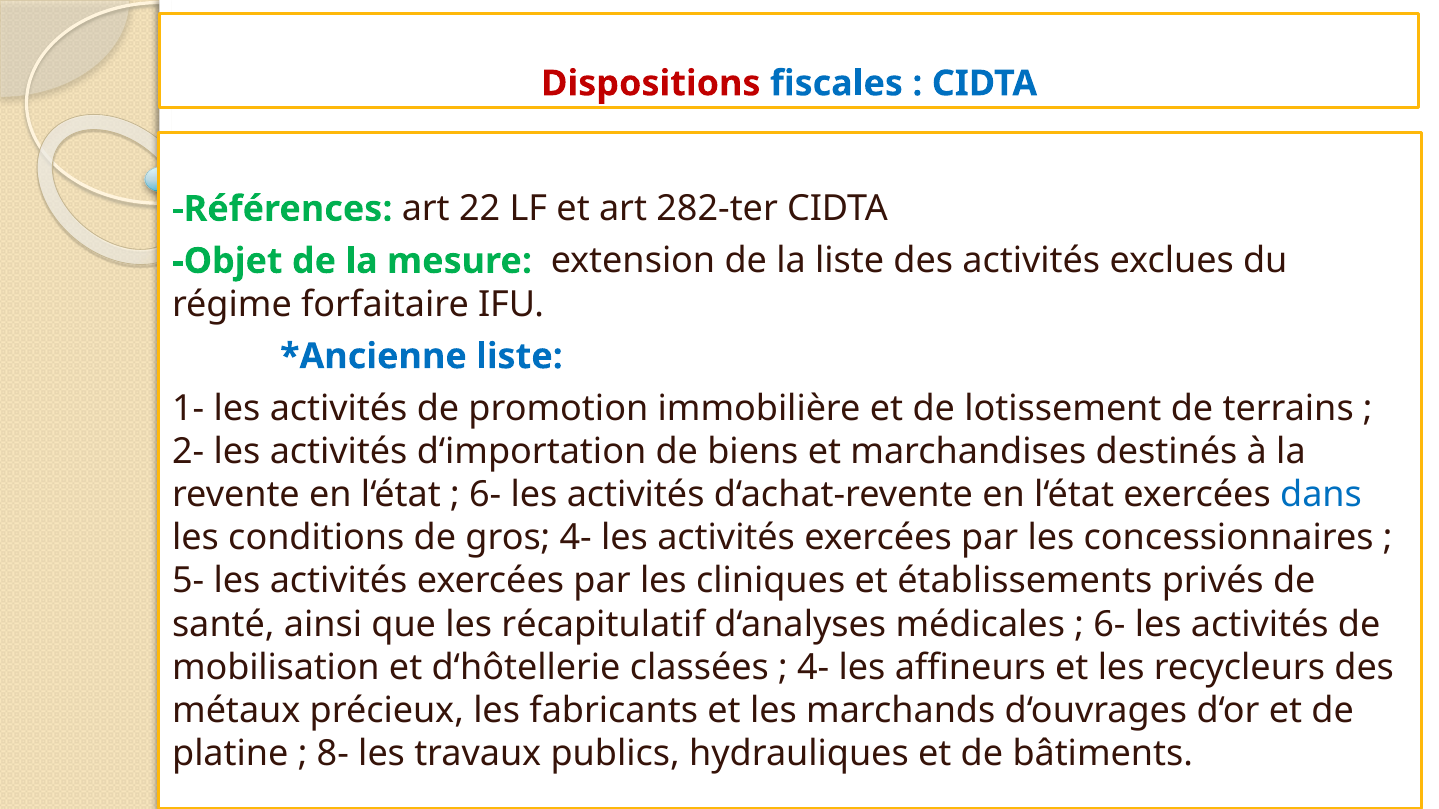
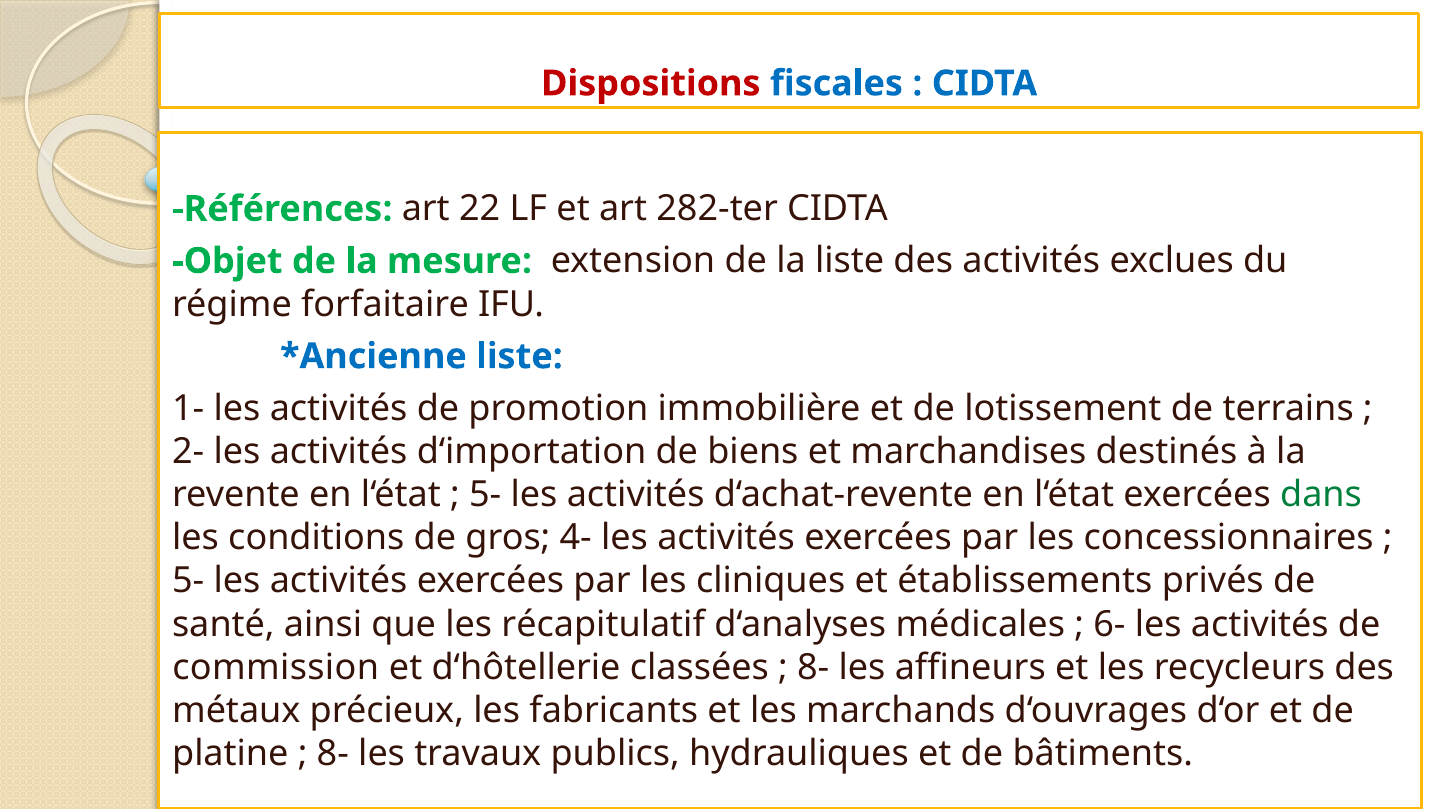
6-: 6- -> 5- (485, 495)
dans colour: blue -> green (1321, 495)
mobilisation: mobilisation -> commission (276, 668)
4-: 4- -> 8- (813, 668)
